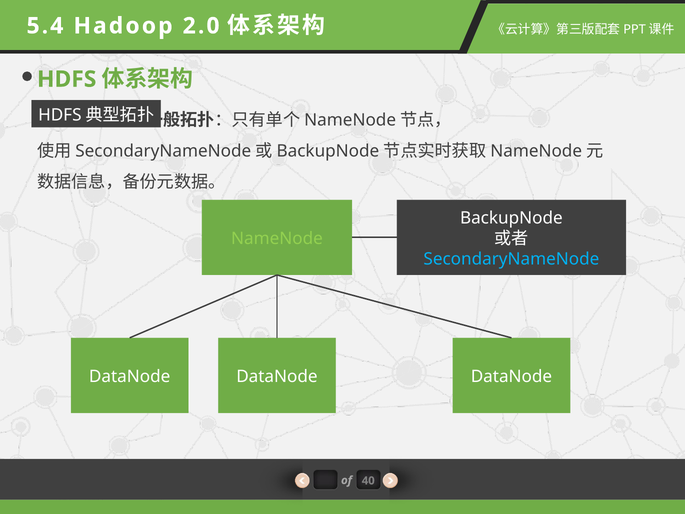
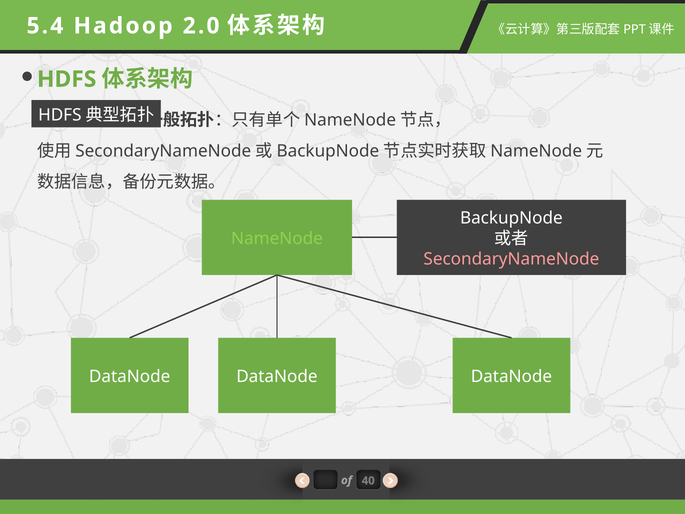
SecondaryNameNode colour: light blue -> pink (511, 259)
